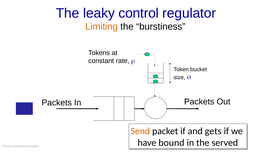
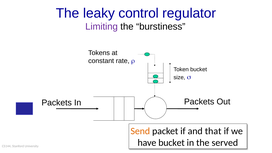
Limiting colour: orange -> purple (102, 27)
gets: gets -> that (213, 131)
have bound: bound -> bucket (172, 143)
